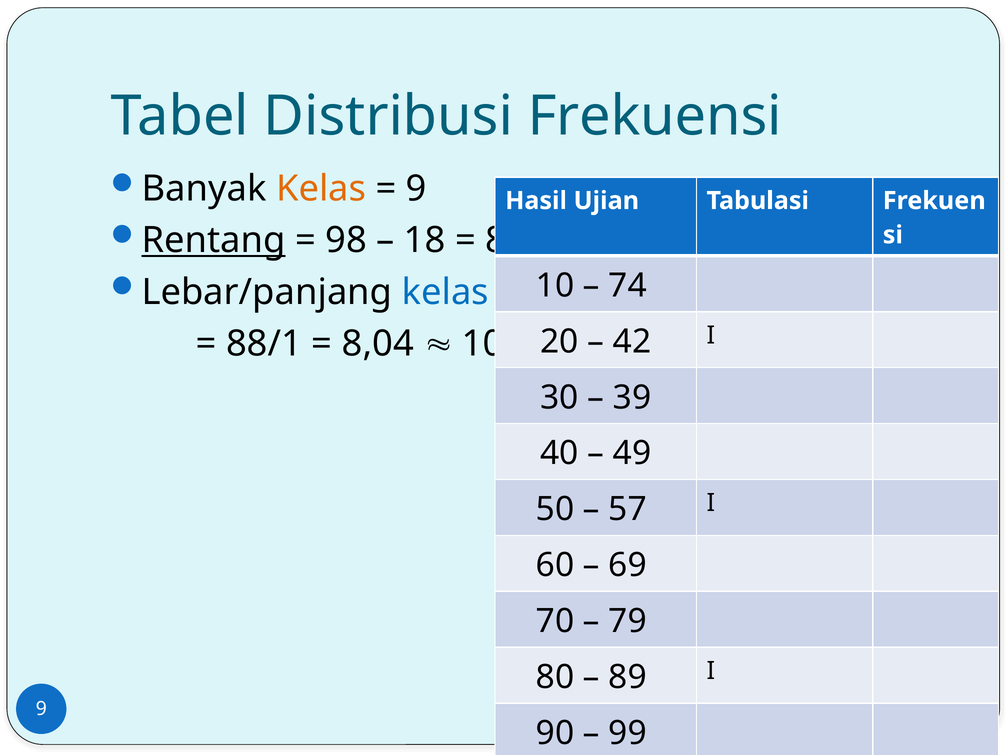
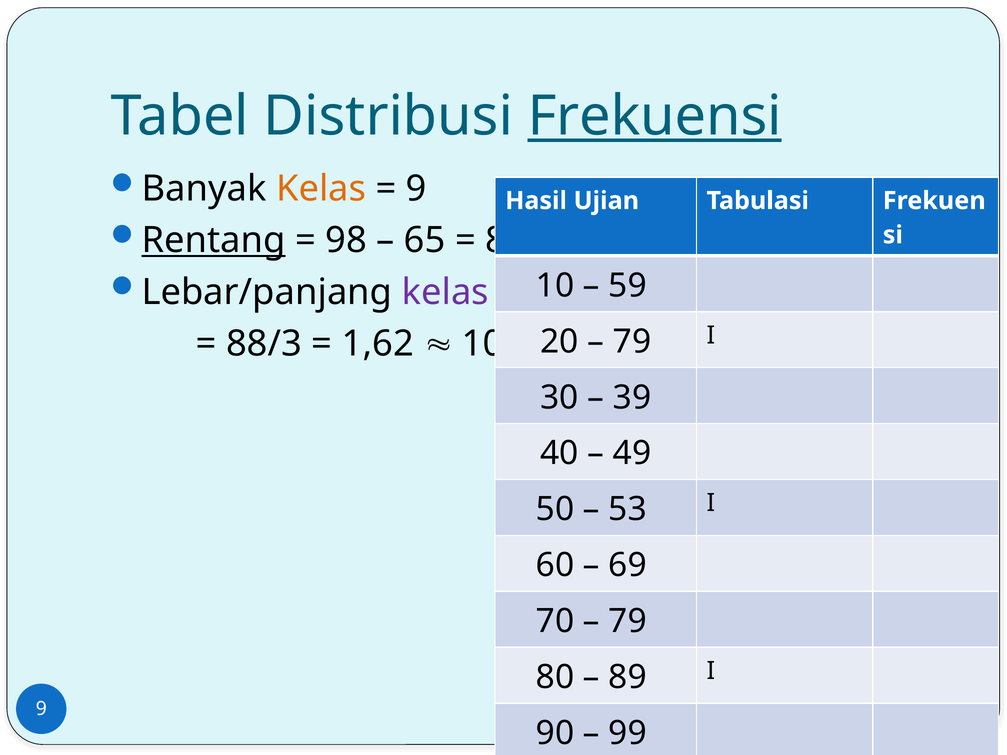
Frekuensi underline: none -> present (655, 116)
18: 18 -> 65 (425, 241)
kelas colour: blue -> purple (445, 292)
74: 74 -> 59 (628, 286)
42: 42 -> 79 (632, 342)
88/1: 88/1 -> 88/3 (264, 344)
8,04: 8,04 -> 1,62 (378, 344)
57: 57 -> 53 (628, 510)
